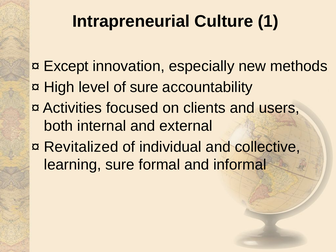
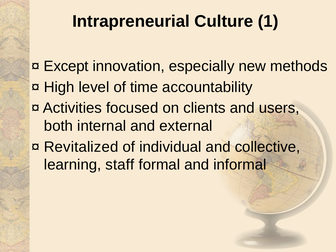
of sure: sure -> time (144, 87)
learning sure: sure -> staff (120, 165)
